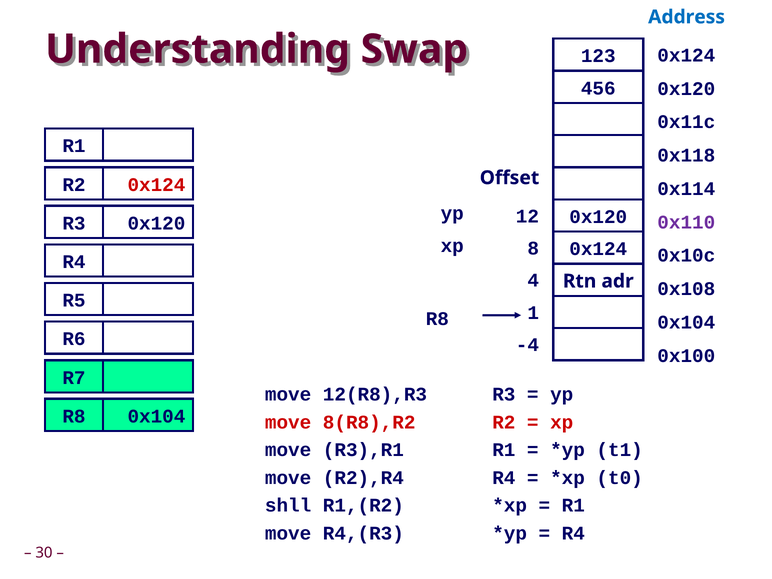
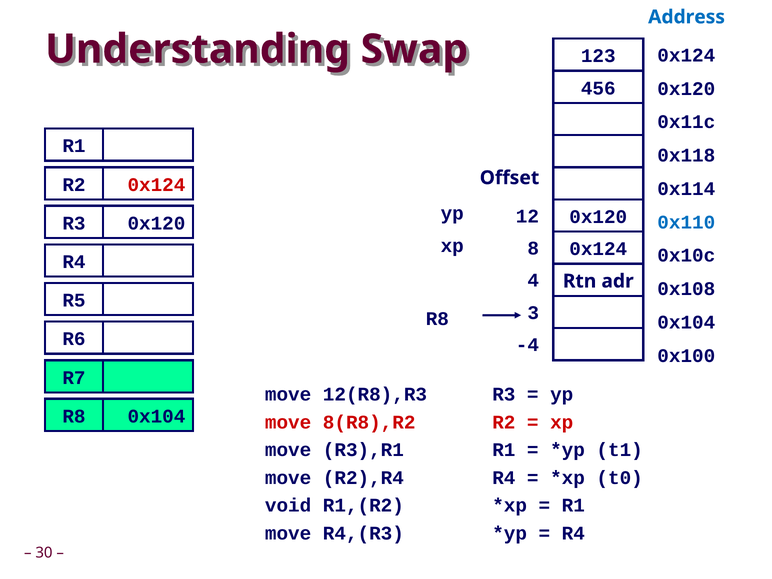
0x110 colour: purple -> blue (686, 222)
1: 1 -> 3 (533, 313)
shll: shll -> void (288, 506)
